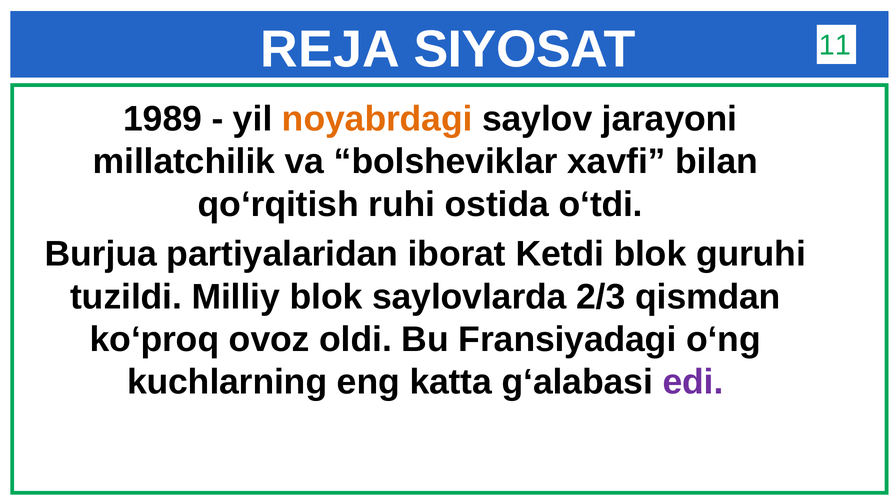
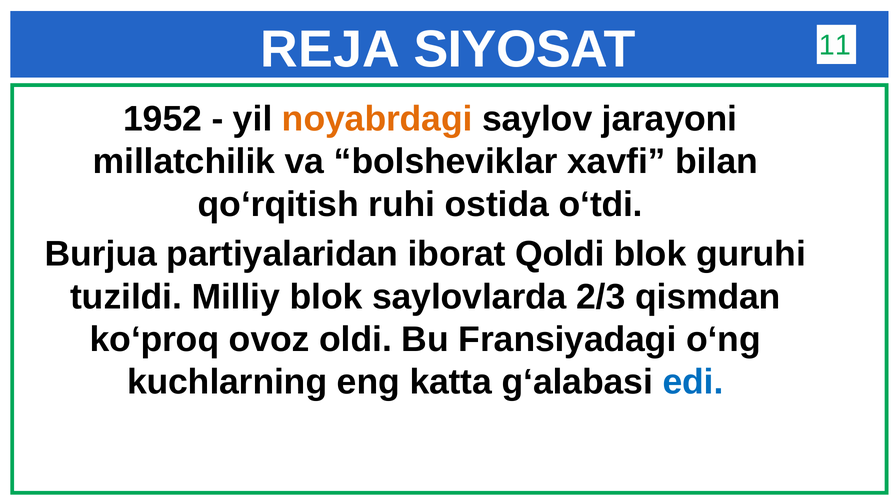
1989: 1989 -> 1952 (163, 119)
Ketdi: Ketdi -> Qoldi (560, 254)
edi colour: purple -> blue (693, 382)
